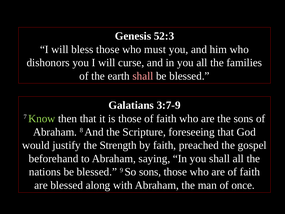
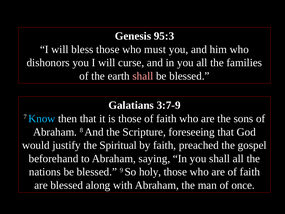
52:3: 52:3 -> 95:3 (164, 36)
Know colour: light green -> light blue (42, 118)
Strength: Strength -> Spiritual (118, 145)
So sons: sons -> holy (150, 172)
